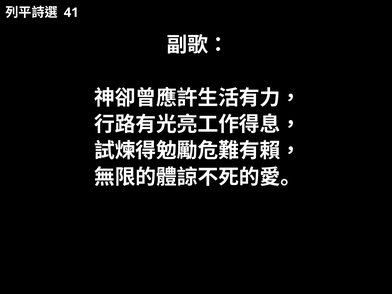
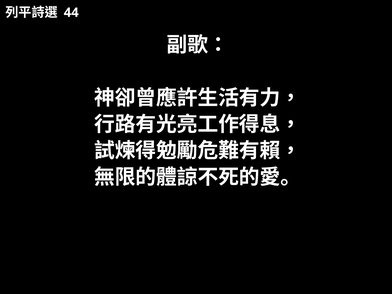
41: 41 -> 44 (71, 13)
